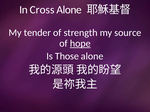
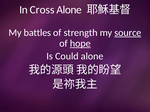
tender: tender -> battles (37, 33)
source underline: none -> present (128, 33)
Those: Those -> Could (67, 56)
